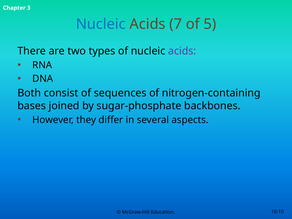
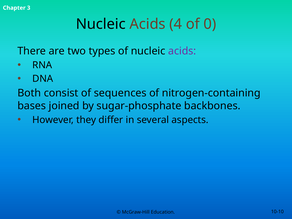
Nucleic colour: blue -> black (101, 24)
7: 7 -> 4 (176, 24)
5: 5 -> 0 (210, 24)
